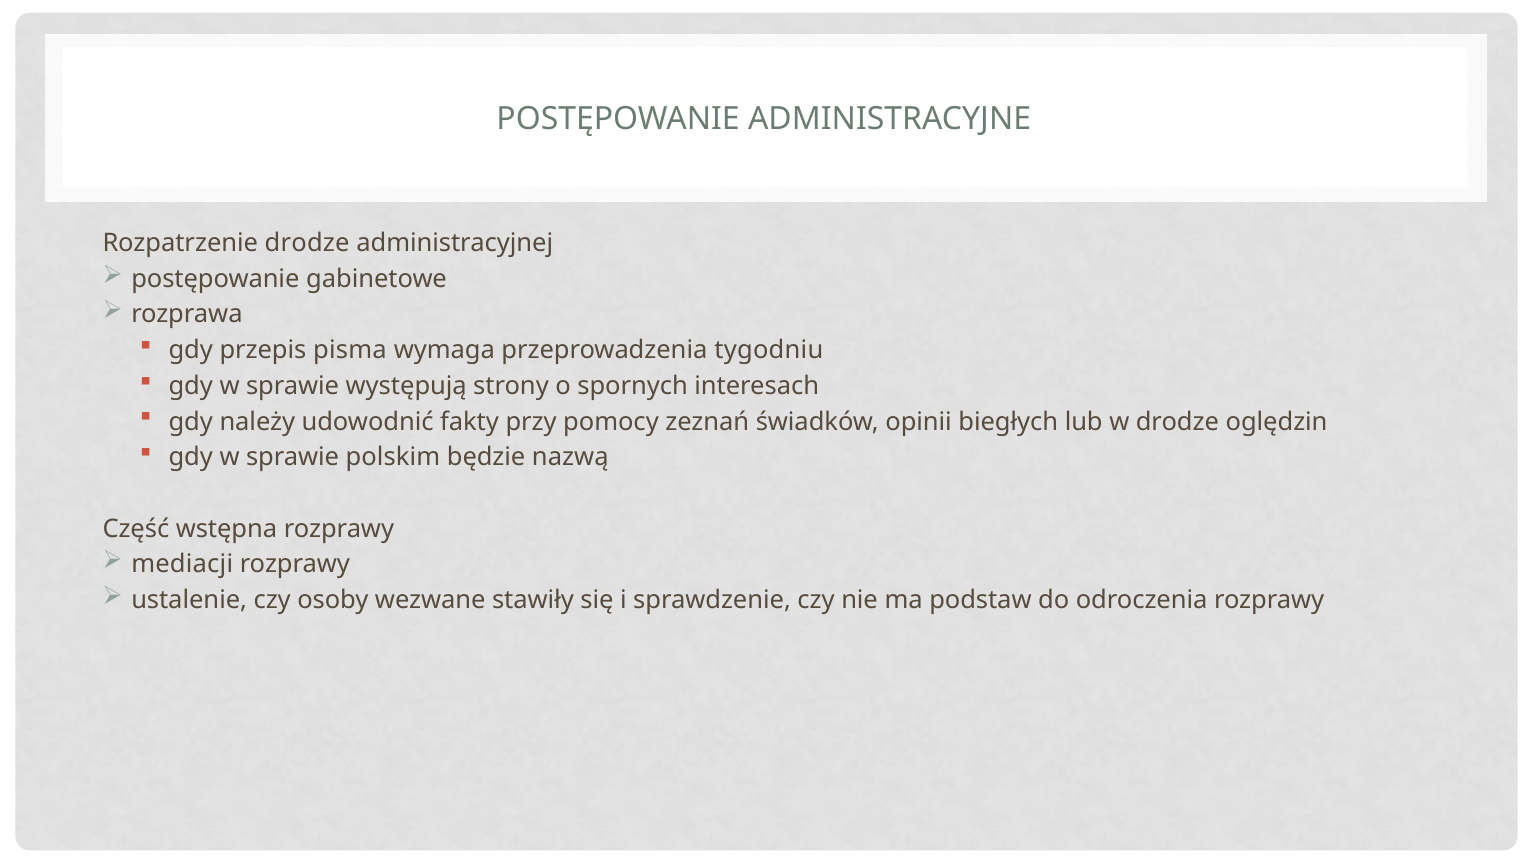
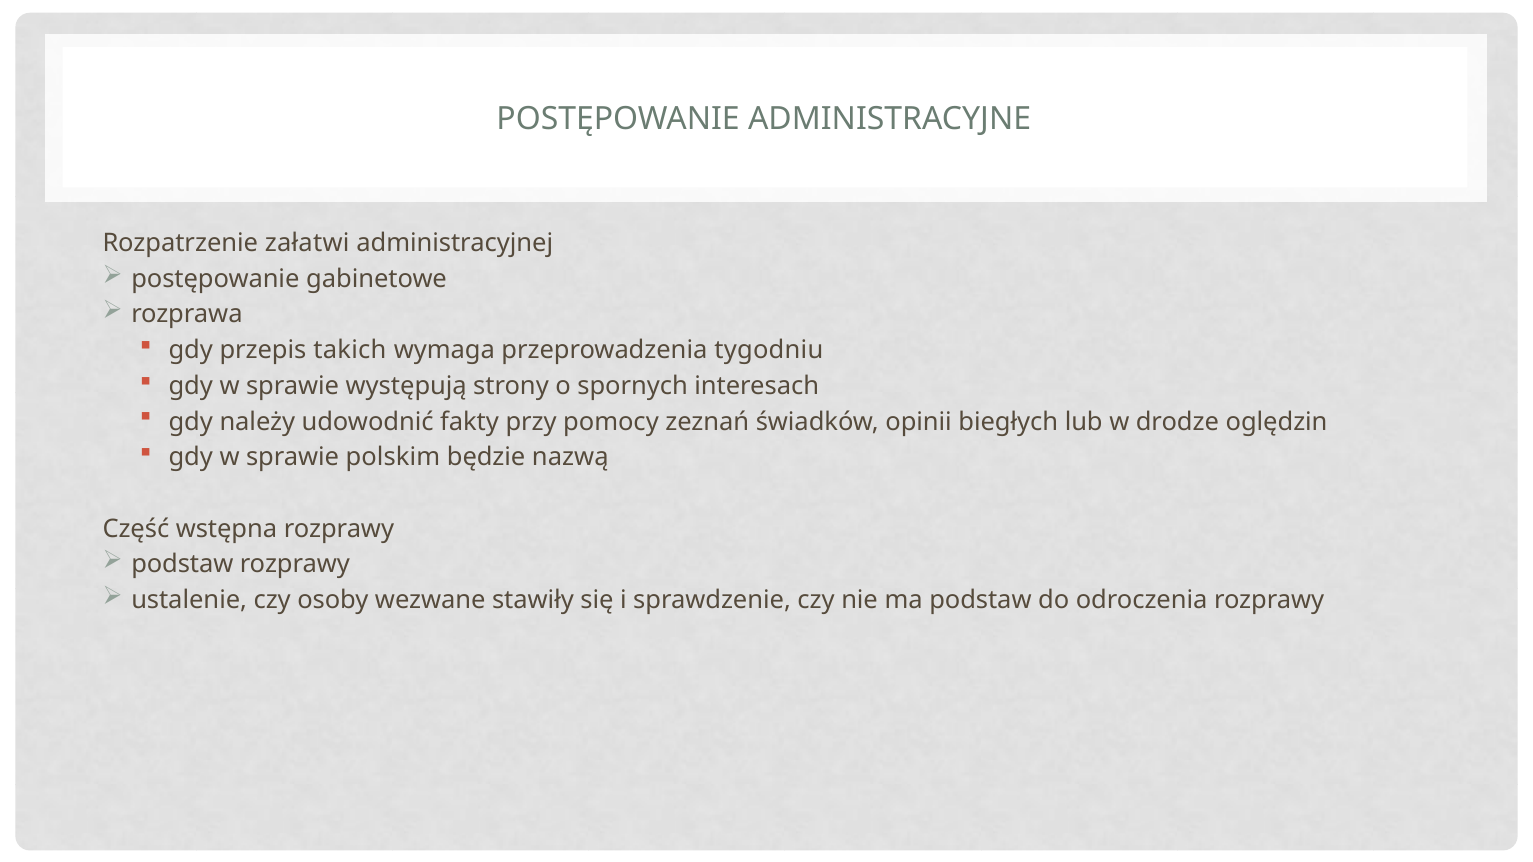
Rozpatrzenie drodze: drodze -> załatwi (307, 243)
pisma: pisma -> takich (350, 350)
mediacji: mediacji -> podstaw (182, 565)
